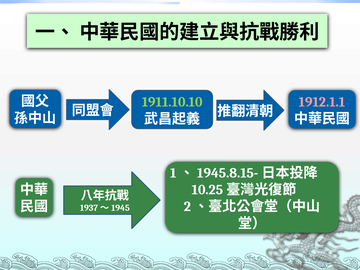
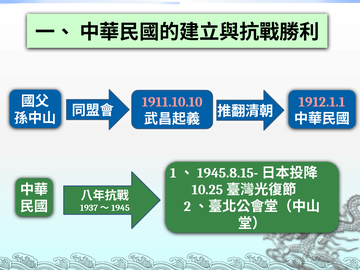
1911.10.10 colour: light green -> pink (172, 102)
